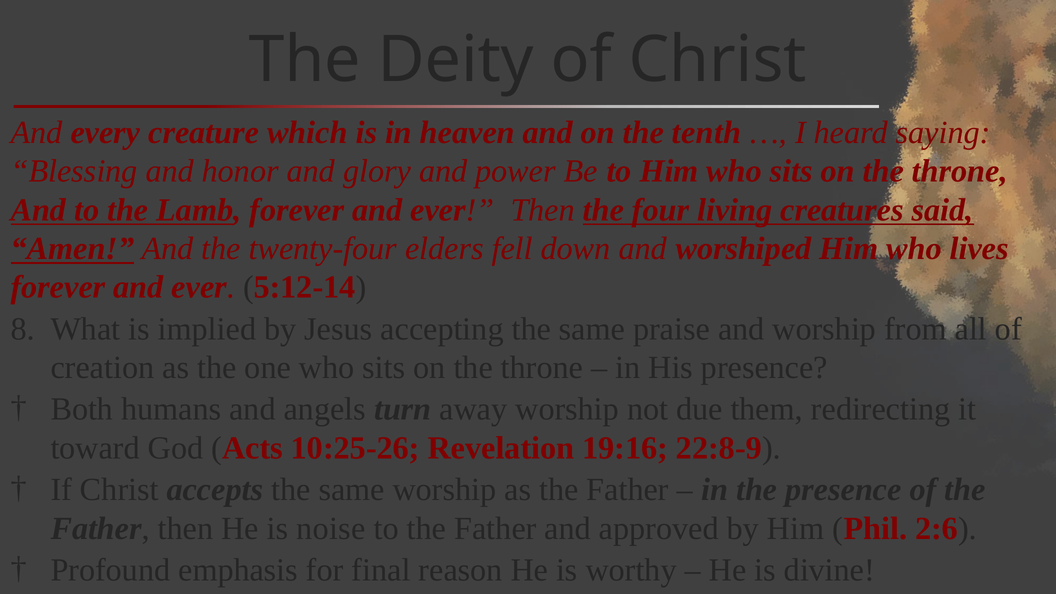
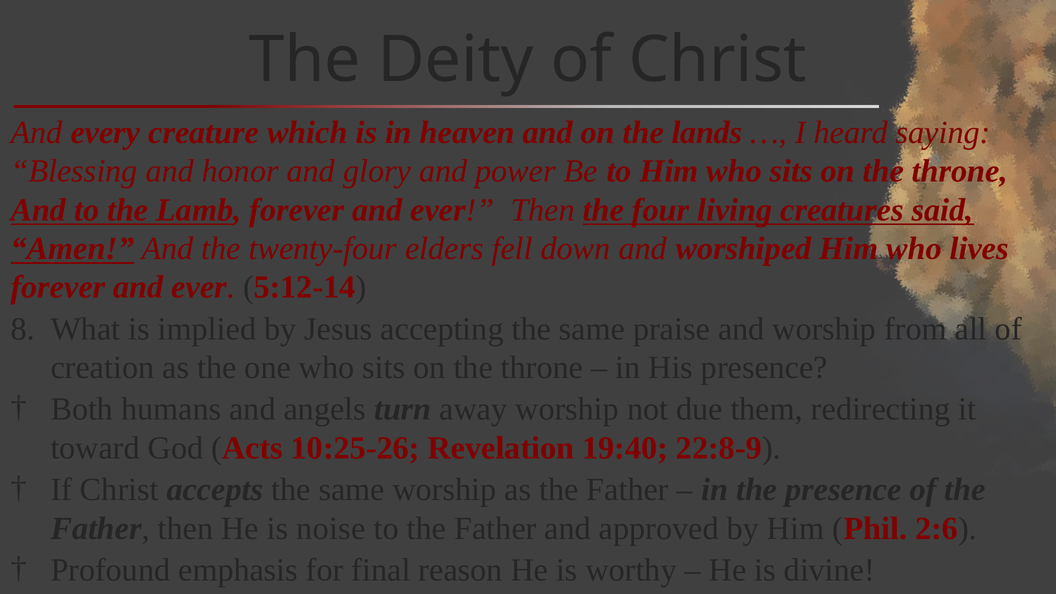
tenth: tenth -> lands (707, 132)
19:16: 19:16 -> 19:40 (625, 448)
